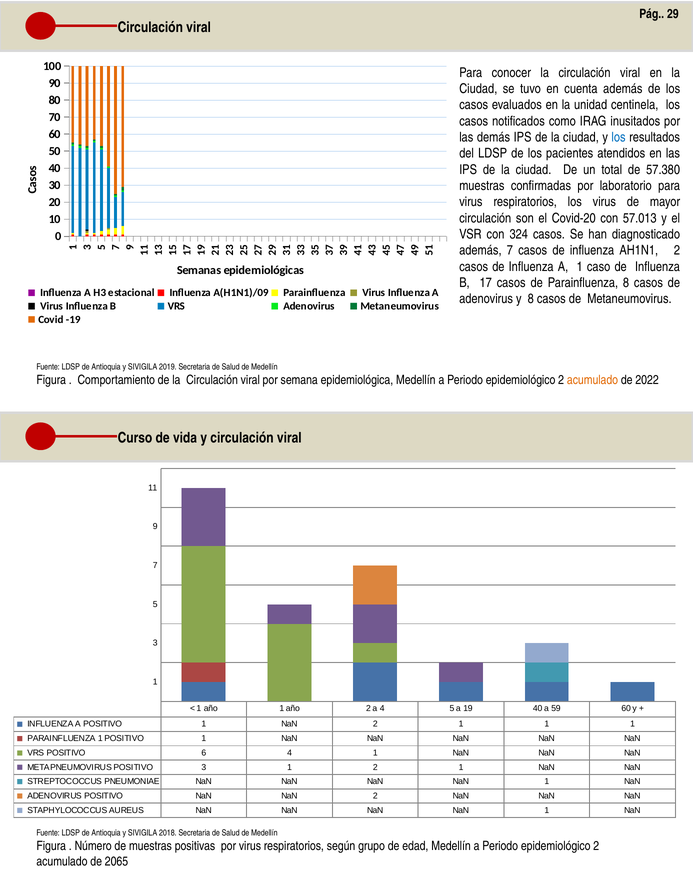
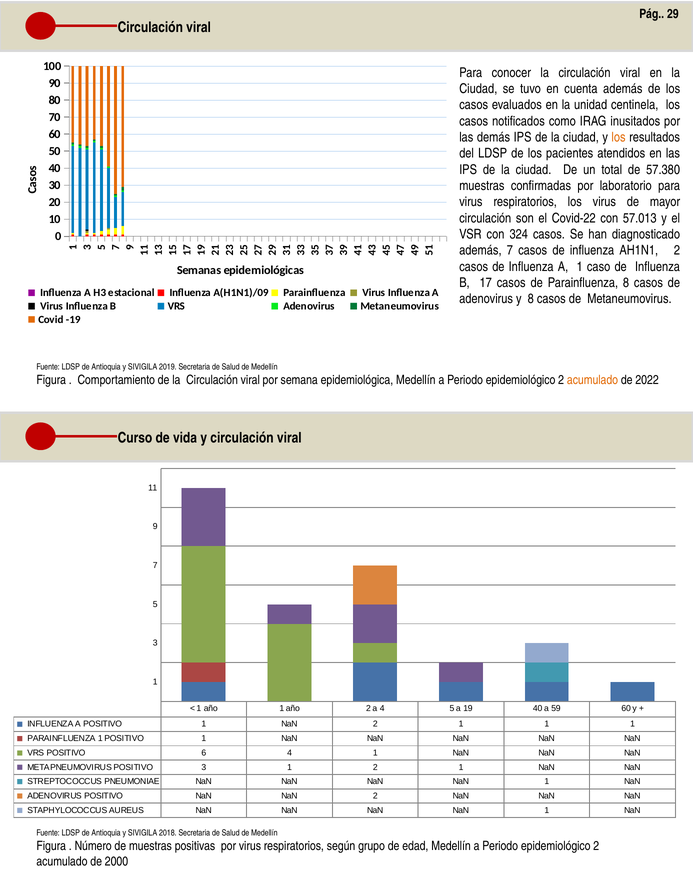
los colour: blue -> orange (619, 137)
Covid-20: Covid-20 -> Covid-22 (574, 218)
2065: 2065 -> 2000 (116, 860)
